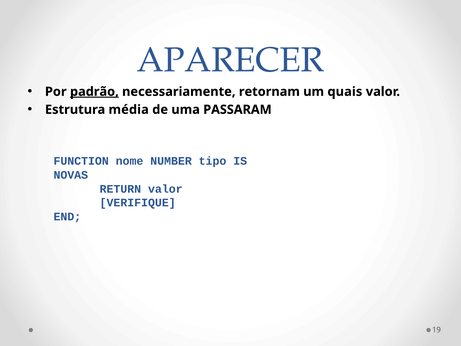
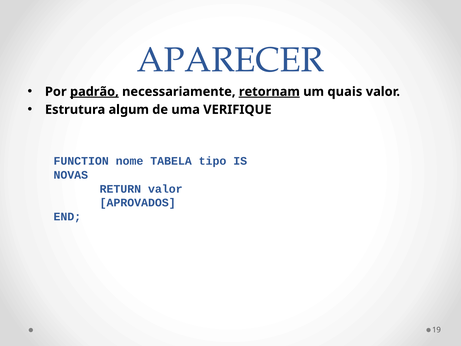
retornam underline: none -> present (269, 92)
média: média -> algum (129, 110)
PASSARAM: PASSARAM -> VERIFIQUE (237, 110)
NUMBER: NUMBER -> TABELA (171, 161)
VERIFIQUE: VERIFIQUE -> APROVADOS (138, 203)
